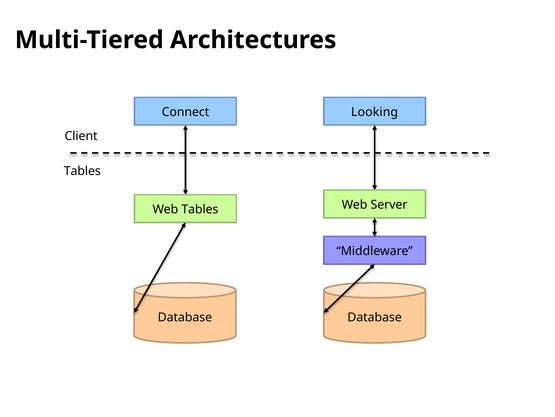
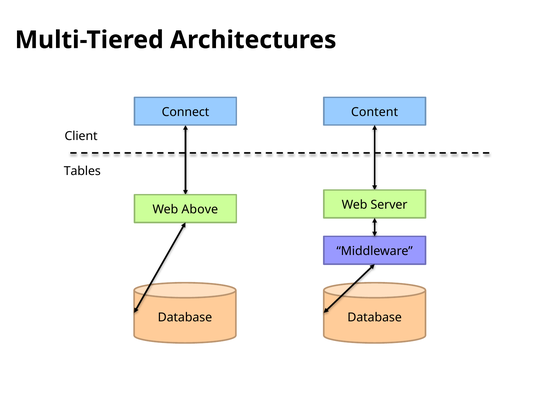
Looking: Looking -> Content (375, 112)
Web Tables: Tables -> Above (200, 209)
